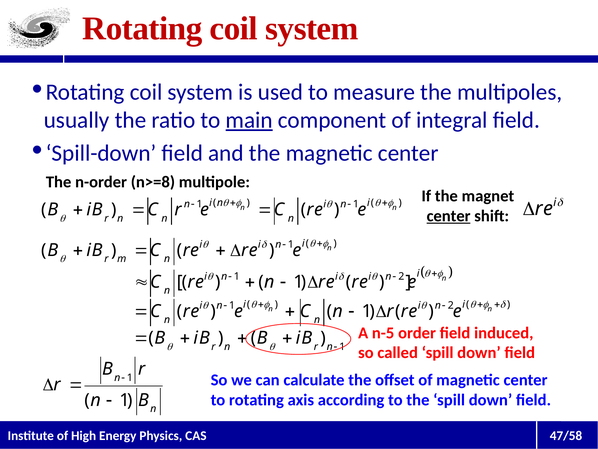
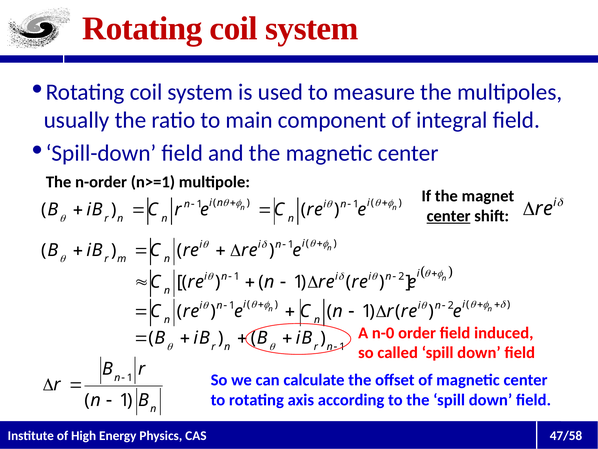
main underline: present -> none (249, 120)
n>=8: n>=8 -> n>=1 (153, 182)
n-5: n-5 -> n-0 (383, 332)
